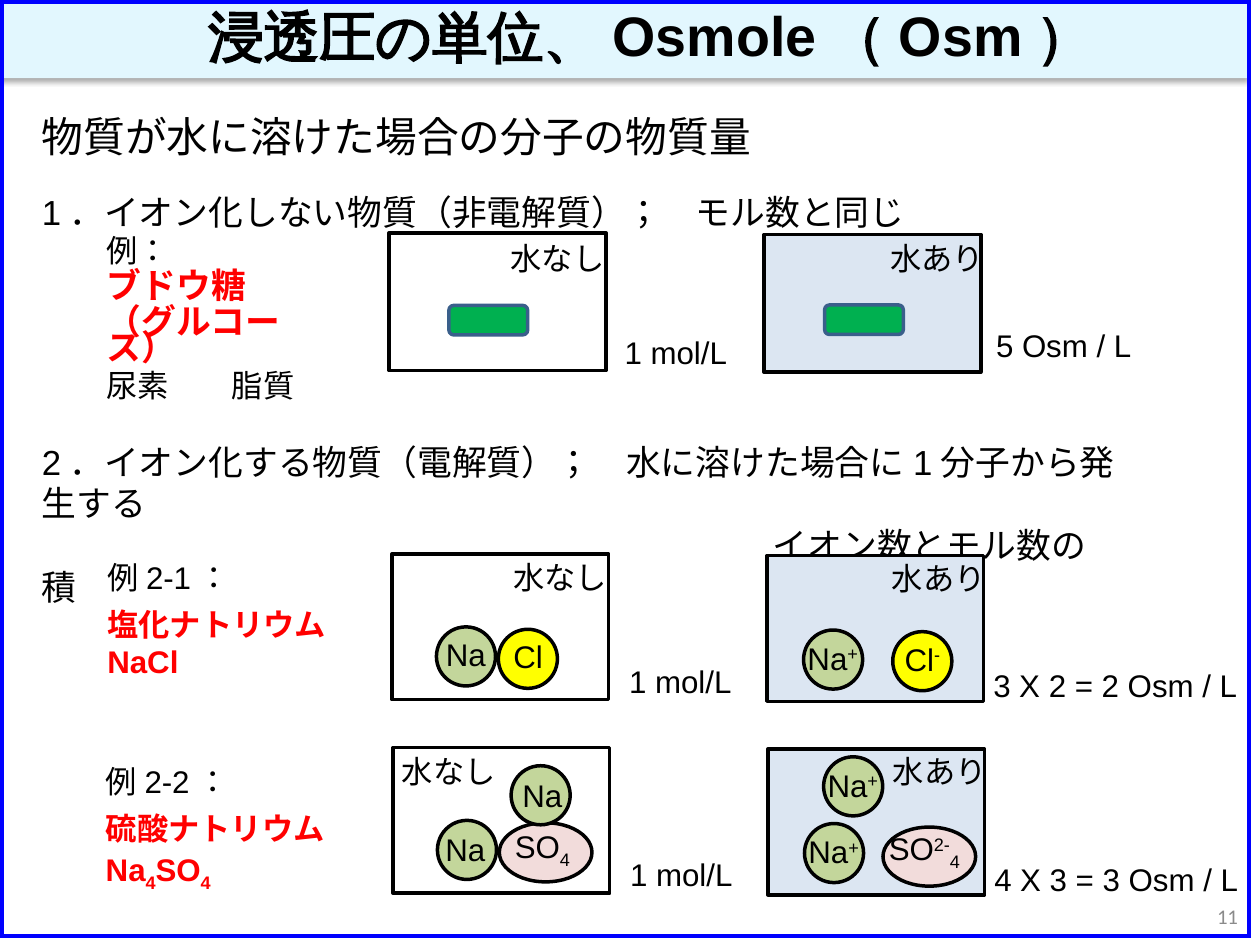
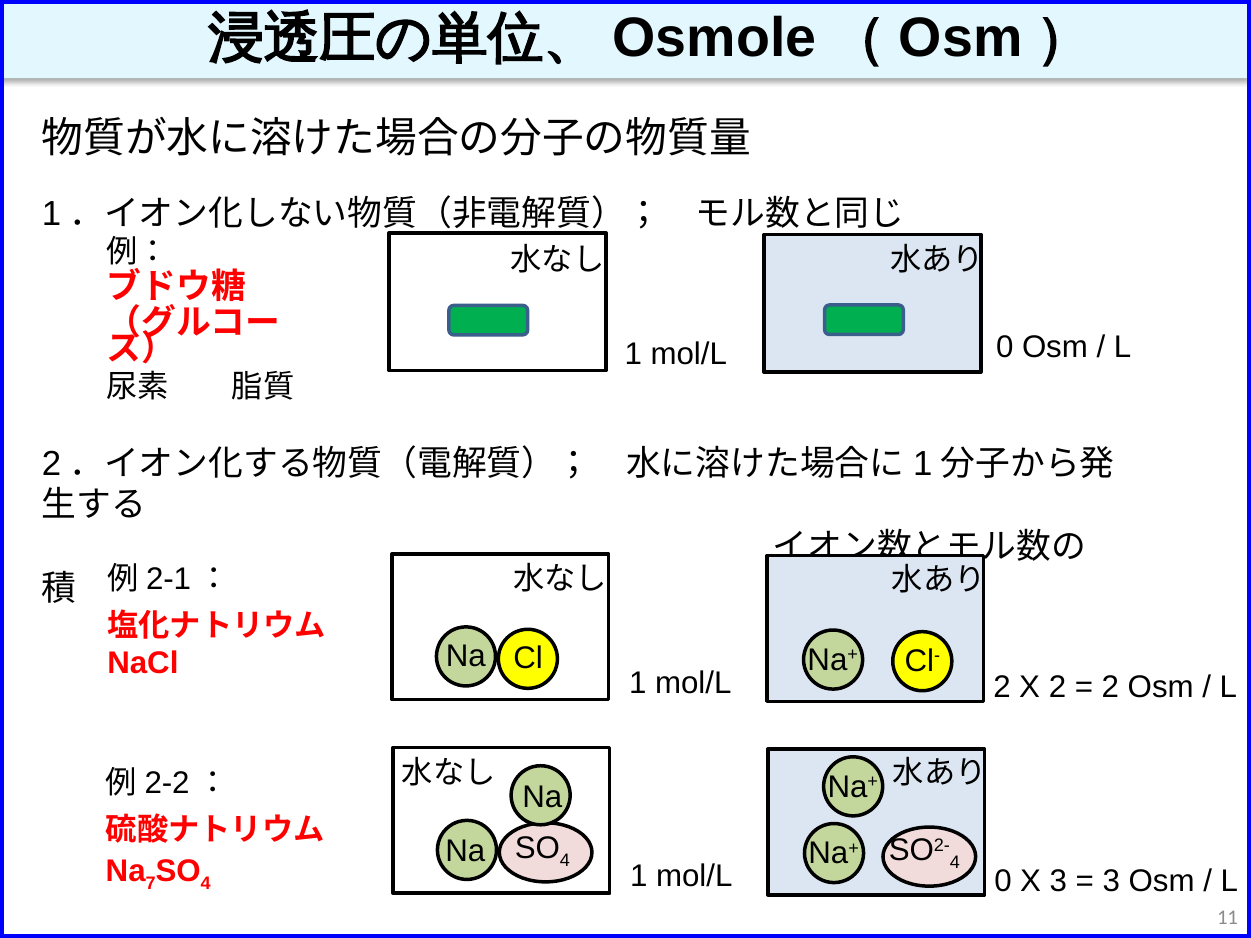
5: 5 -> 0 (1005, 347)
mol/L 3: 3 -> 2 (1002, 687)
Na 4: 4 -> 7 (151, 884)
4: 4 -> 0 (1003, 881)
